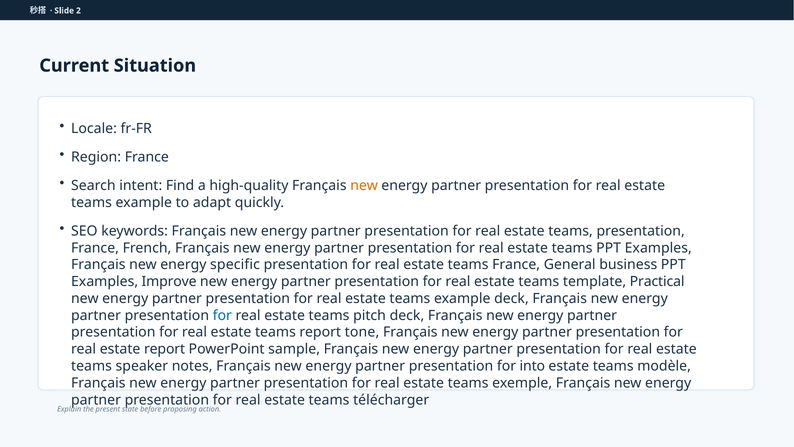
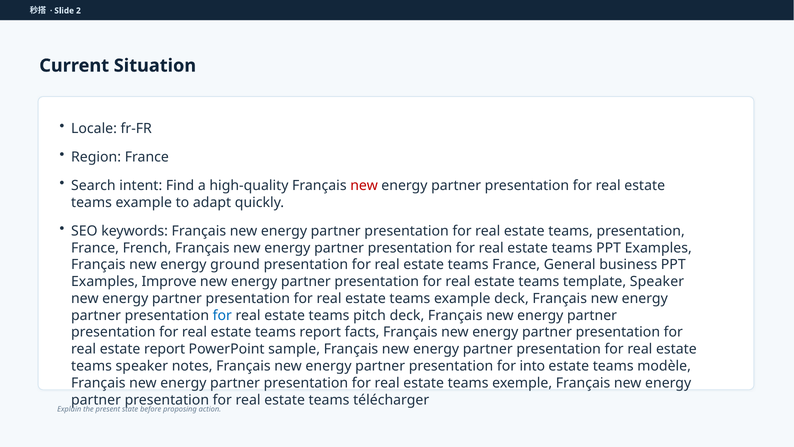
new colour: orange -> red (364, 185)
specific: specific -> ground (235, 265)
template Practical: Practical -> Speaker (657, 281)
tone: tone -> facts (362, 332)
